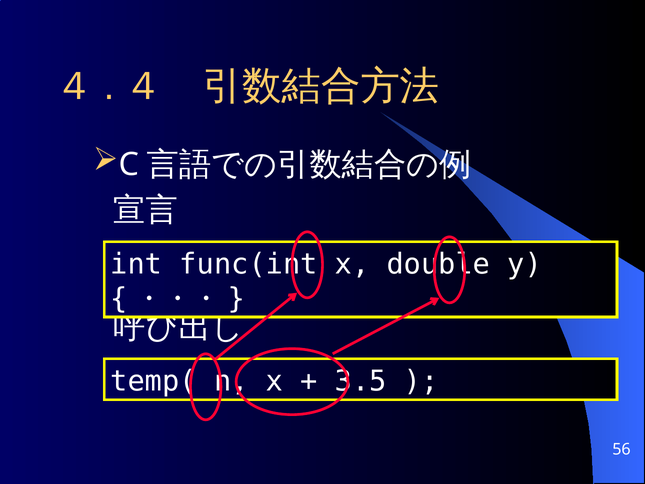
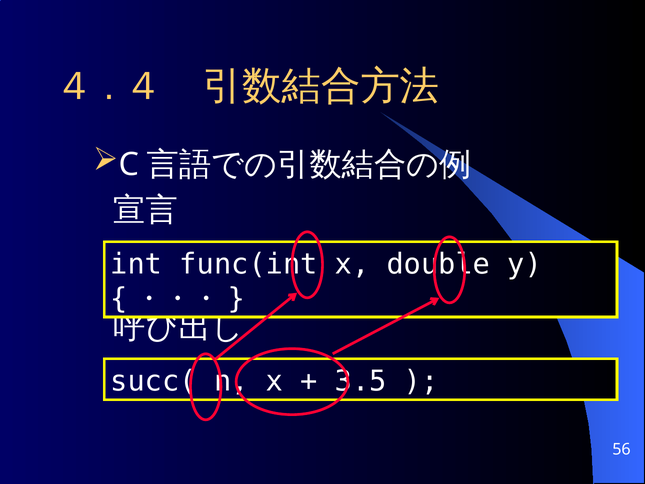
temp(: temp( -> succ( (154, 381)
